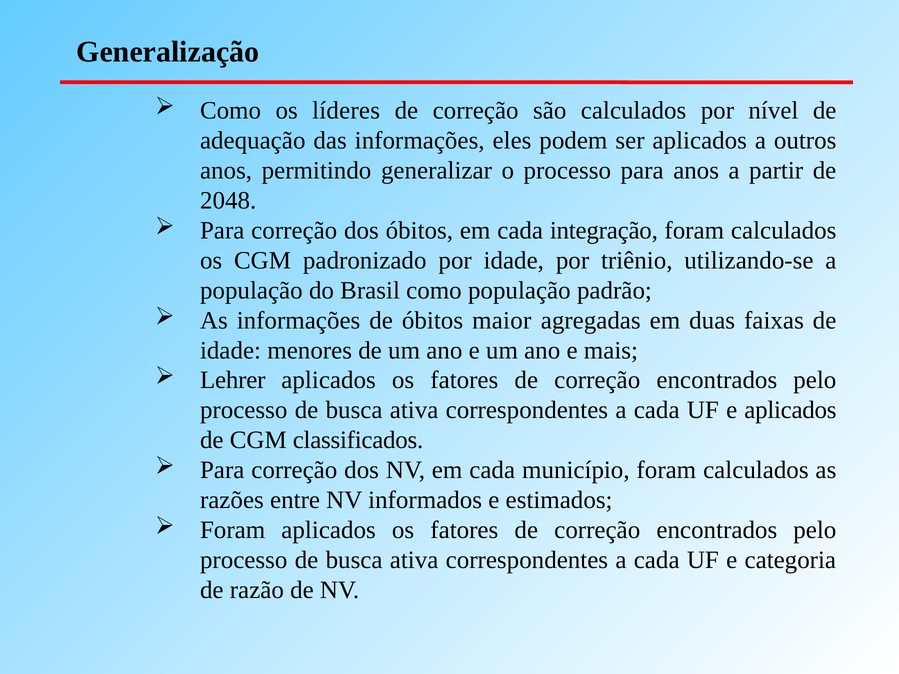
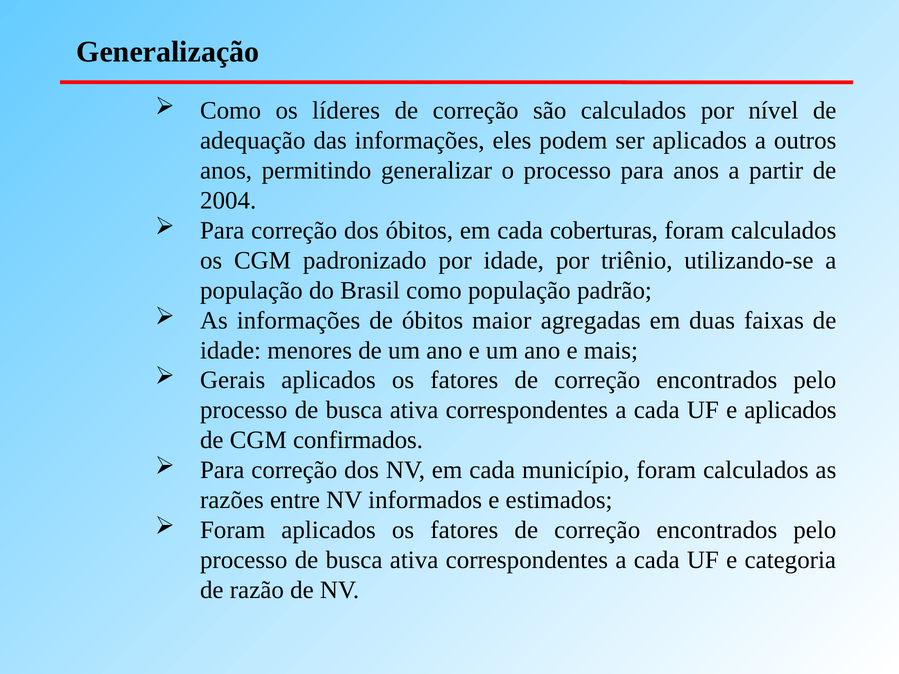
2048: 2048 -> 2004 (228, 201)
integração: integração -> coberturas (604, 230)
Lehrer: Lehrer -> Gerais (233, 380)
classificados: classificados -> confirmados (358, 440)
